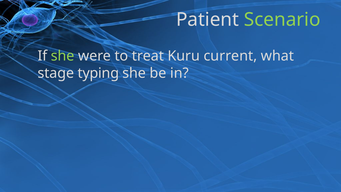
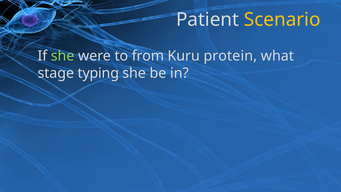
Scenario colour: light green -> yellow (282, 20)
treat: treat -> from (148, 56)
current: current -> protein (230, 56)
